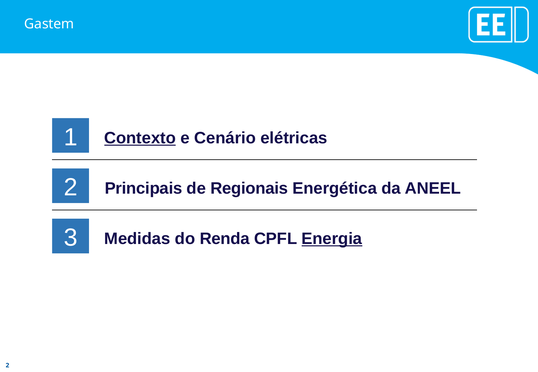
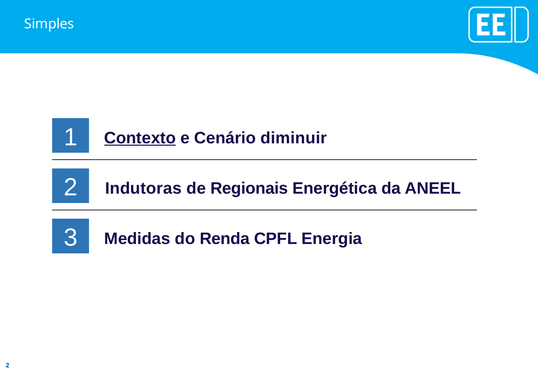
Gastem: Gastem -> Simples (49, 24)
elétricas: elétricas -> diminuir (294, 138)
Principais: Principais -> Indutoras (143, 189)
Energia underline: present -> none (332, 239)
